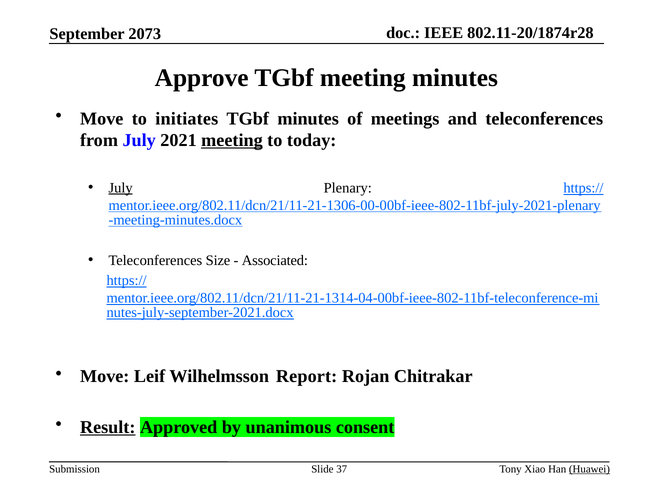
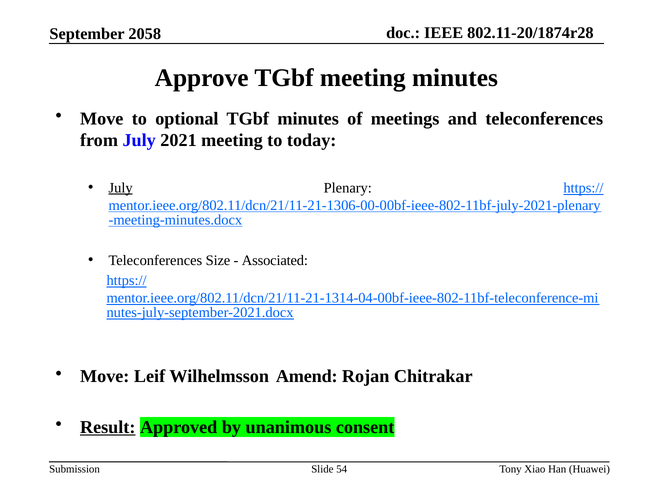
2073: 2073 -> 2058 (145, 34)
initiates: initiates -> optional (187, 119)
meeting underline: present -> none (232, 141)
Report: Report -> Amend (307, 377)
37: 37 -> 54 (342, 470)
Huawei underline: present -> none (589, 470)
